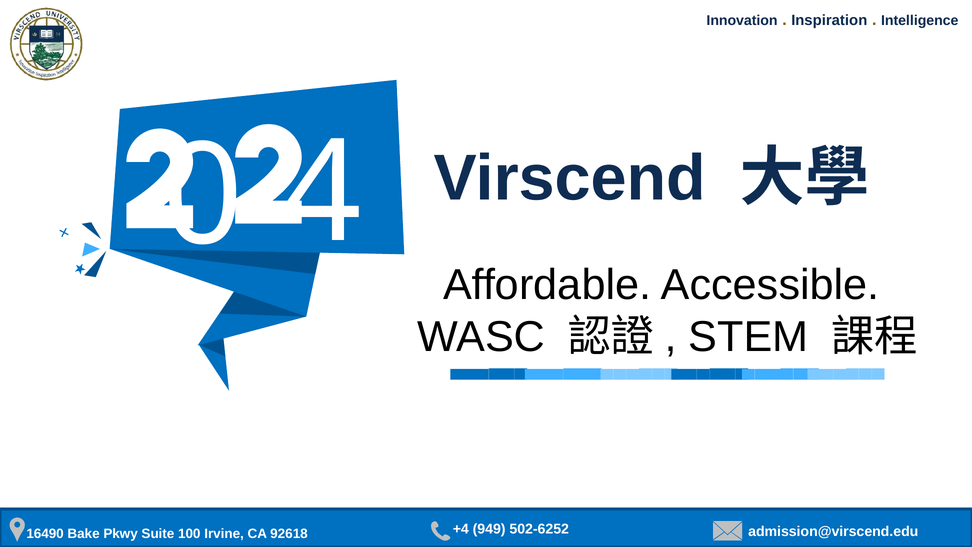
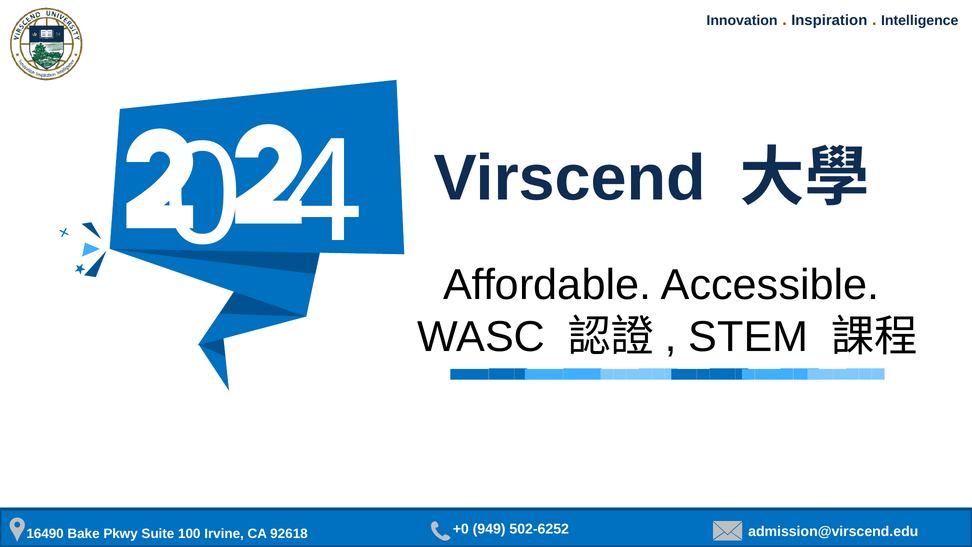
+4: +4 -> +0 (461, 529)
